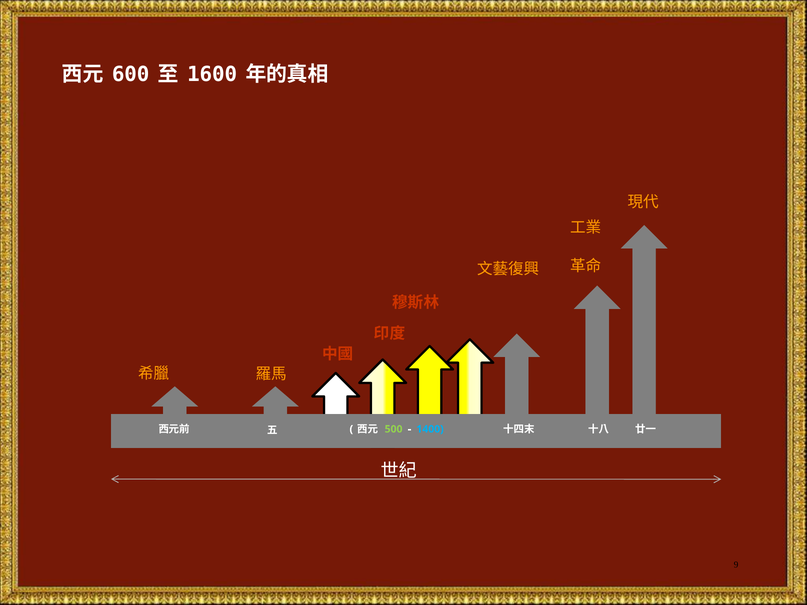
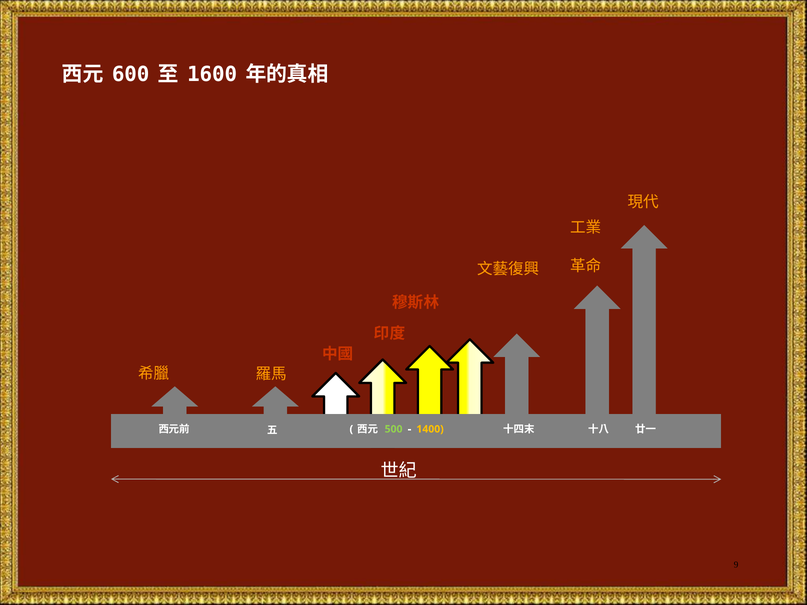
1400 colour: light blue -> yellow (430, 429)
